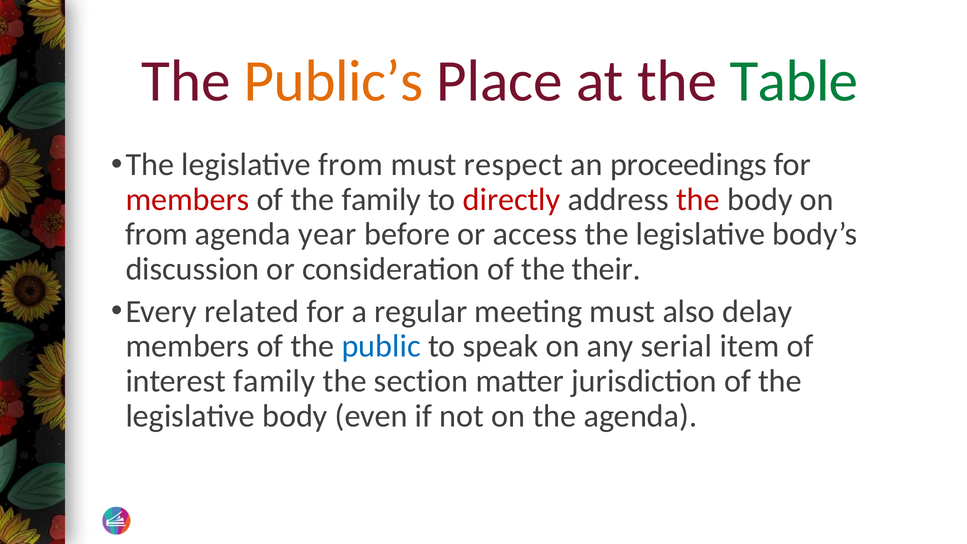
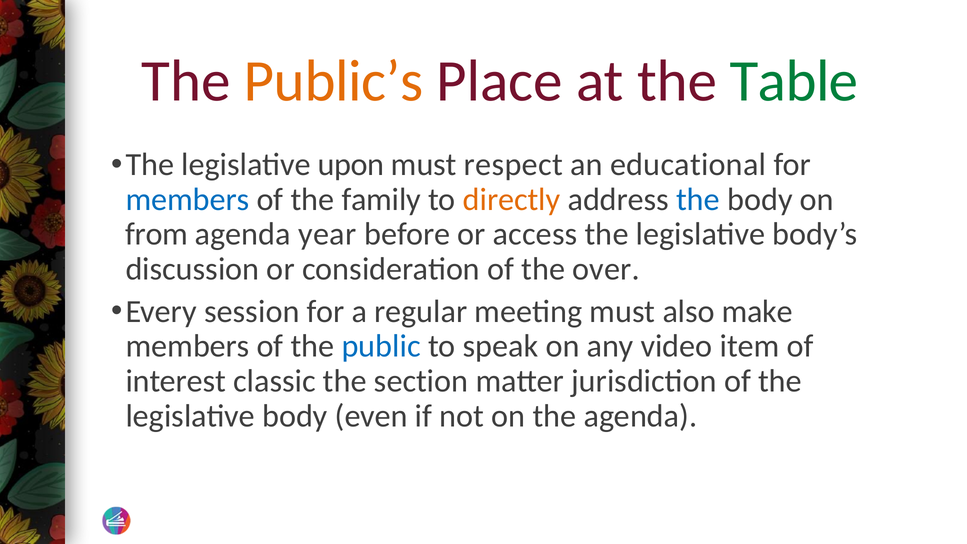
legislative from: from -> upon (351, 165)
proceedings: proceedings -> educational (688, 165)
members colour: red -> blue (187, 200)
directly colour: red -> orange (512, 200)
the colour: red -> blue (698, 200)
their: their -> over (606, 269)
related: related -> session (252, 311)
delay: delay -> make (757, 311)
serial: serial -> video (676, 346)
interest family: family -> classic (274, 381)
